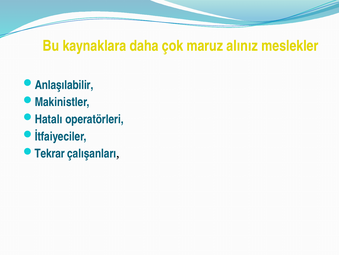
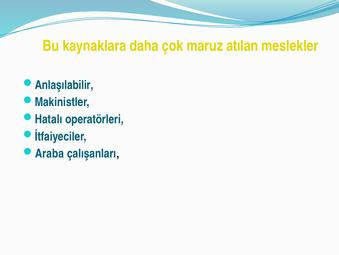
alınız: alınız -> atılan (242, 46)
Tekrar: Tekrar -> Araba (50, 153)
